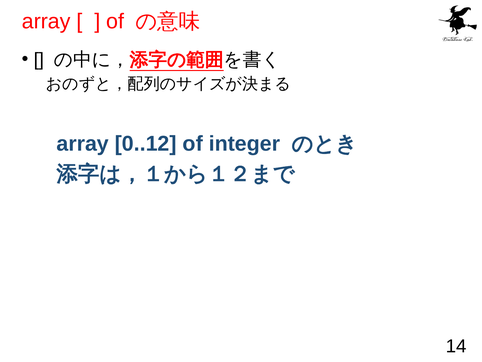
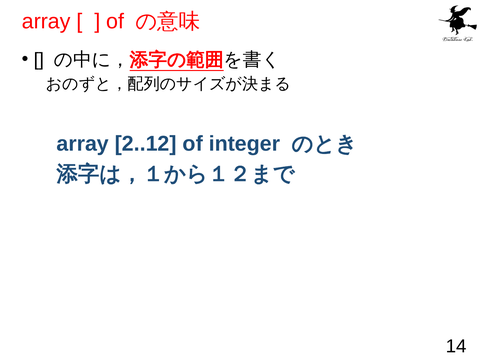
0..12: 0..12 -> 2..12 (146, 144)
